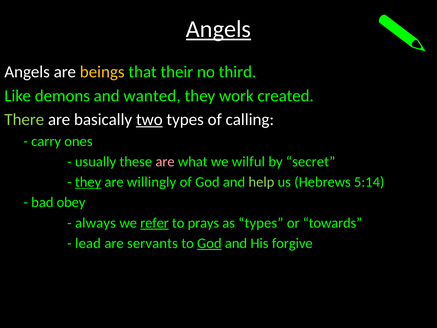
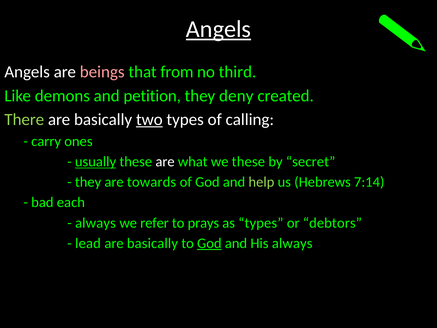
beings colour: yellow -> pink (102, 72)
their: their -> from (177, 72)
wanted: wanted -> petition (152, 96)
work: work -> deny (236, 96)
usually underline: none -> present (96, 162)
are colour: pink -> white (165, 162)
we wilful: wilful -> these (248, 162)
they underline: present -> none (88, 182)
willingly: willingly -> towards (152, 182)
5:14: 5:14 -> 7:14 (369, 182)
obey: obey -> each (71, 202)
refer underline: present -> none (155, 223)
towards: towards -> debtors (332, 223)
servants: servants -> basically (152, 243)
His forgive: forgive -> always (292, 243)
